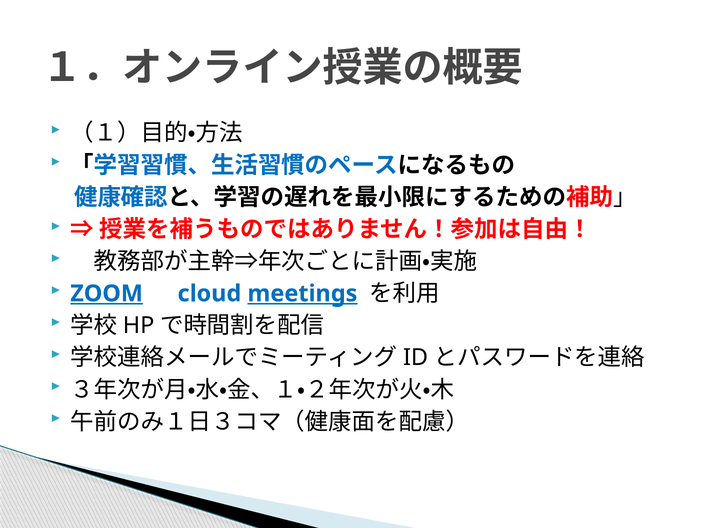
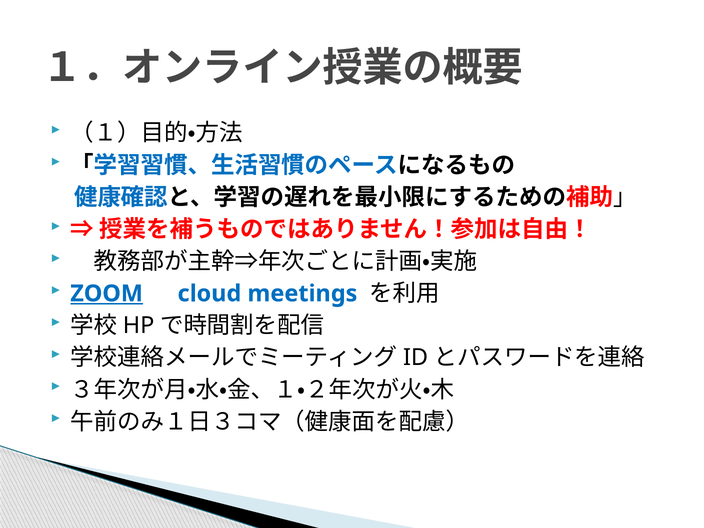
meetings underline: present -> none (302, 294)
